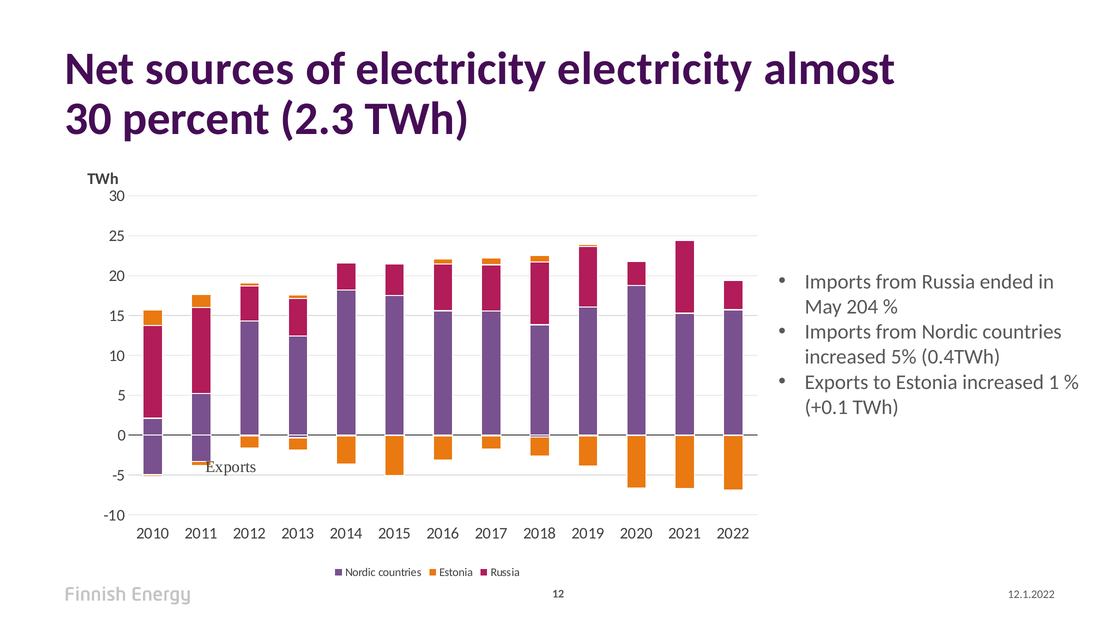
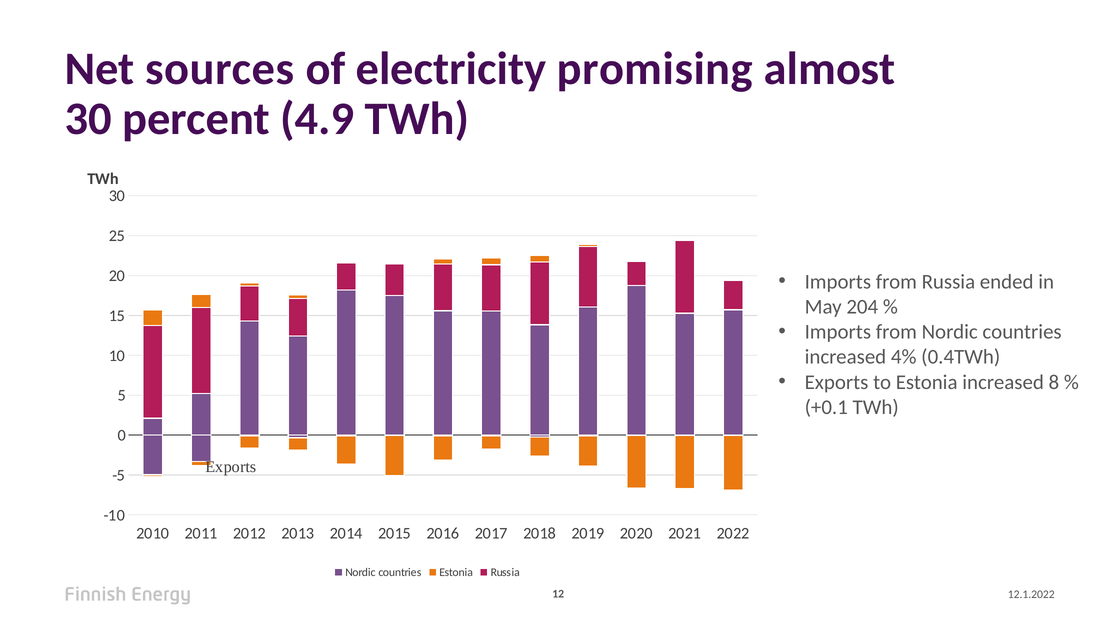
electricity electricity: electricity -> promising (655, 69)
2.3: 2.3 -> 4.9 (317, 119)
5%: 5% -> 4% (904, 357)
1: 1 -> 8 (1054, 382)
